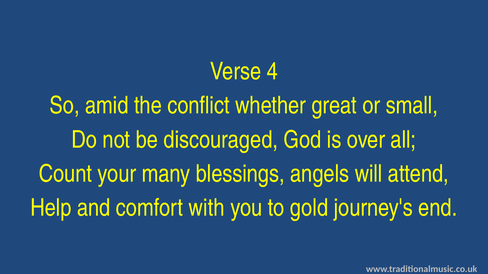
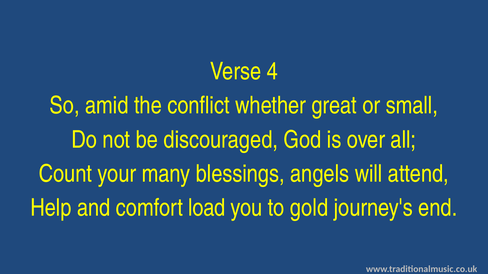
with: with -> load (207, 208)
